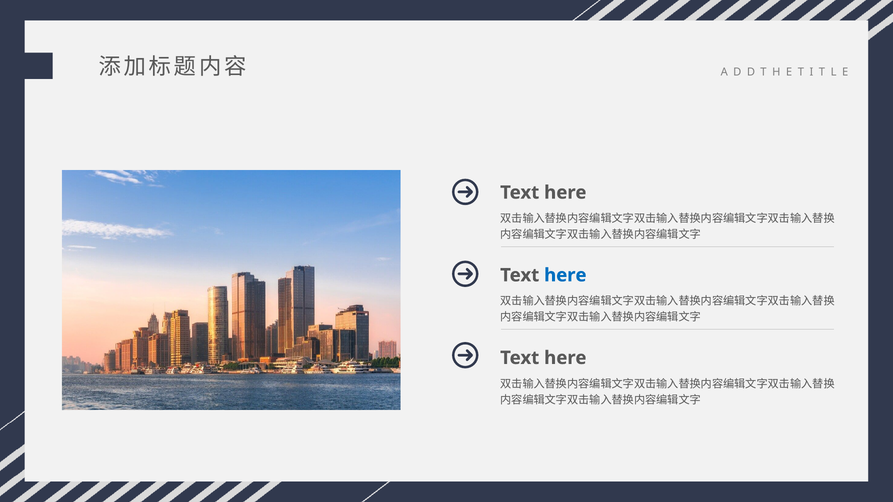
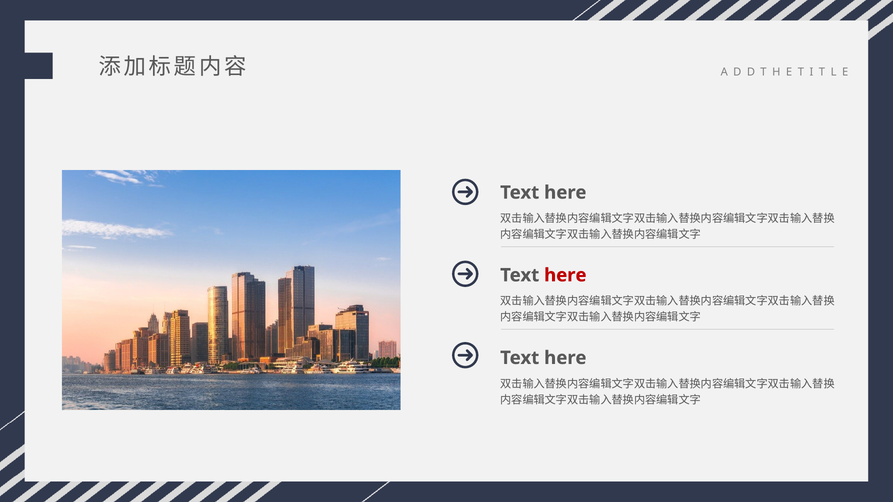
here colour: blue -> red (565, 275)
